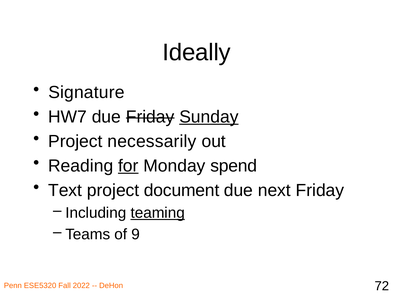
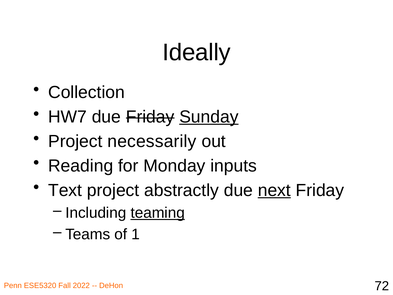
Signature: Signature -> Collection (87, 92)
for underline: present -> none (128, 166)
spend: spend -> inputs (234, 166)
document: document -> abstractly (182, 190)
next underline: none -> present (274, 190)
9: 9 -> 1 (136, 234)
